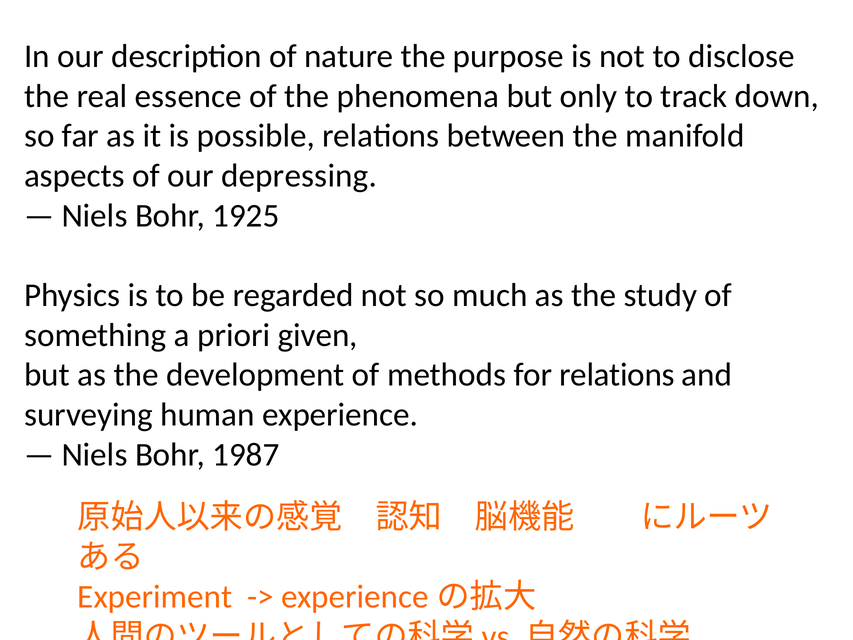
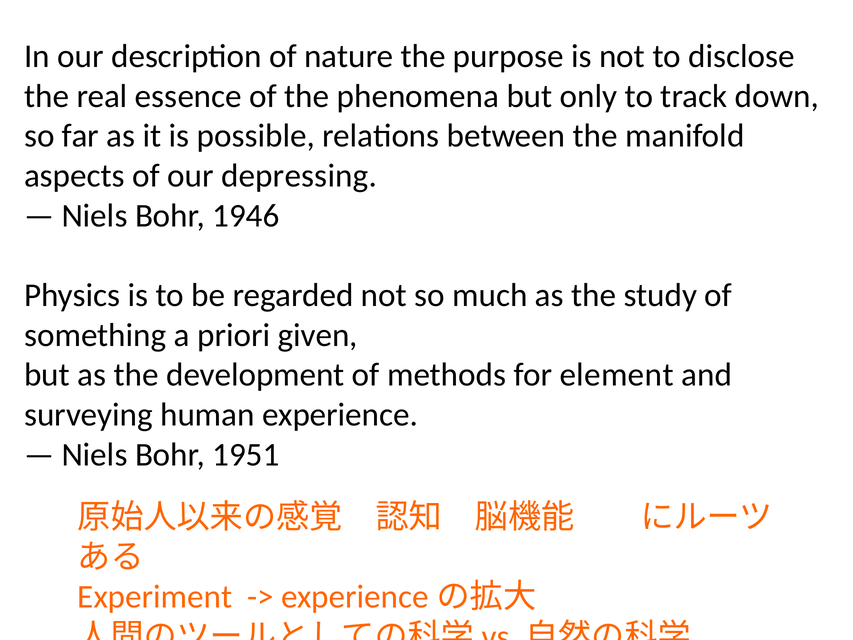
1925: 1925 -> 1946 (246, 216)
for relations: relations -> element (617, 375)
1987: 1987 -> 1951 (246, 455)
